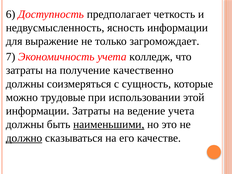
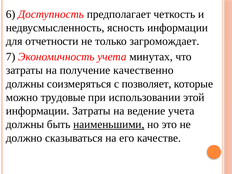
выражение: выражение -> отчетности (52, 41)
колледж: колледж -> минутах (151, 57)
сущность: сущность -> позволяет (147, 84)
должно underline: present -> none (24, 138)
